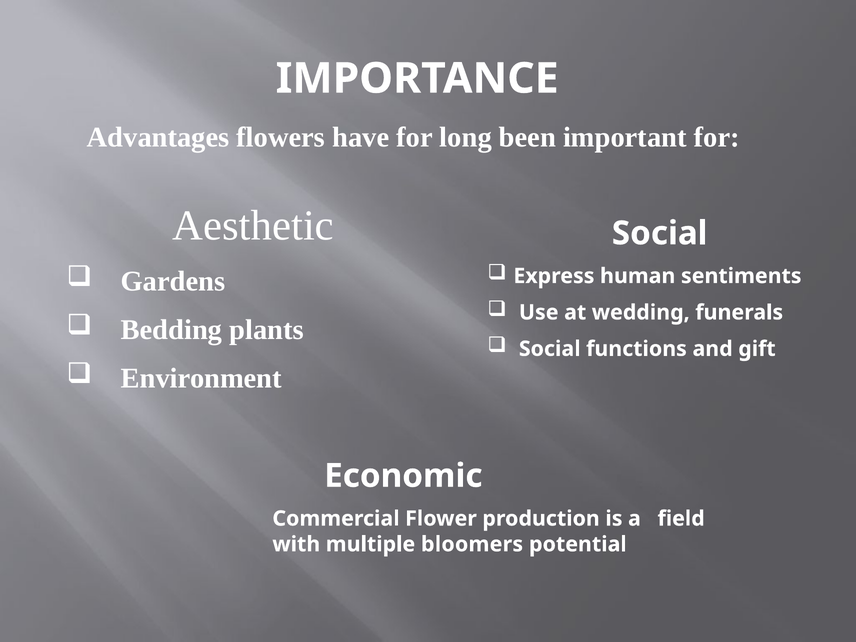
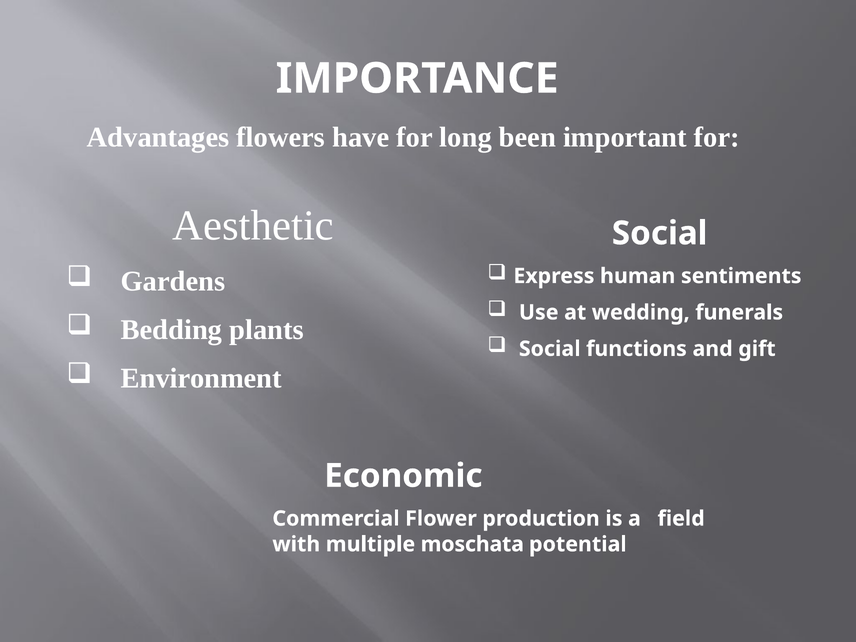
bloomers: bloomers -> moschata (472, 544)
